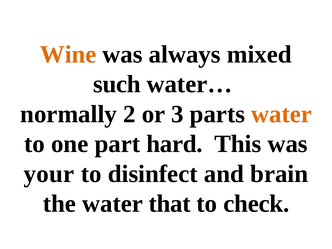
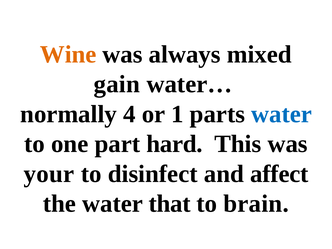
such: such -> gain (117, 84)
2: 2 -> 4 (129, 114)
3: 3 -> 1 (177, 114)
water colour: orange -> blue (282, 114)
brain: brain -> affect (279, 174)
check: check -> brain (256, 204)
